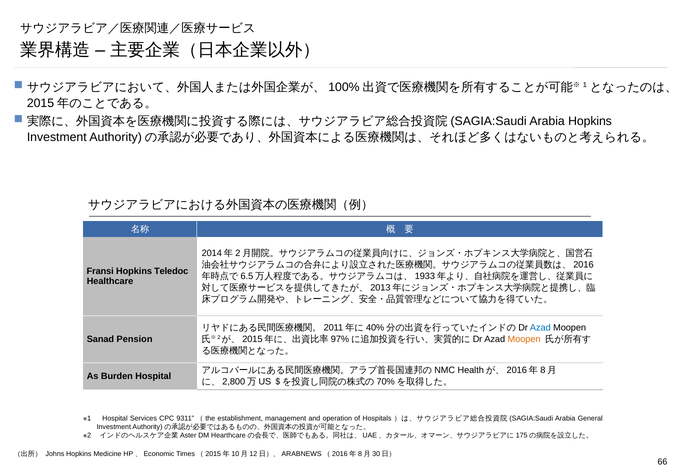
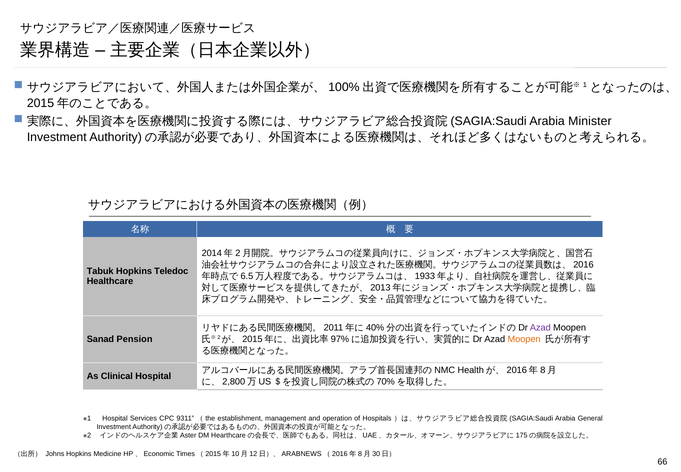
Arabia Hopkins: Hopkins -> Minister (590, 121)
Fransi: Fransi -> Tabuk (100, 271)
Azad colour: blue -> purple (540, 327)
Burden: Burden -> Clinical (117, 376)
